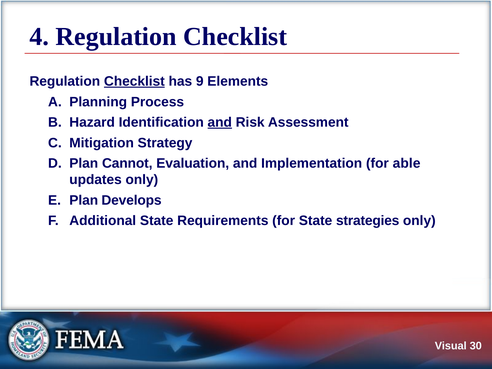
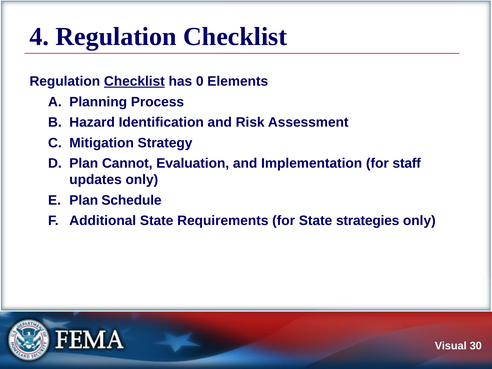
9: 9 -> 0 (200, 81)
and underline: present -> none (220, 122)
able: able -> staff (407, 163)
Develops: Develops -> Schedule (132, 200)
